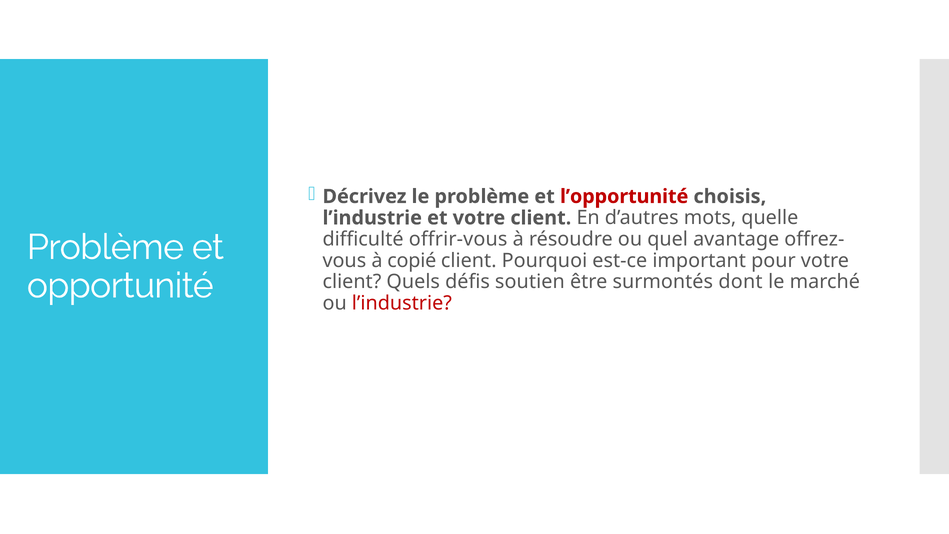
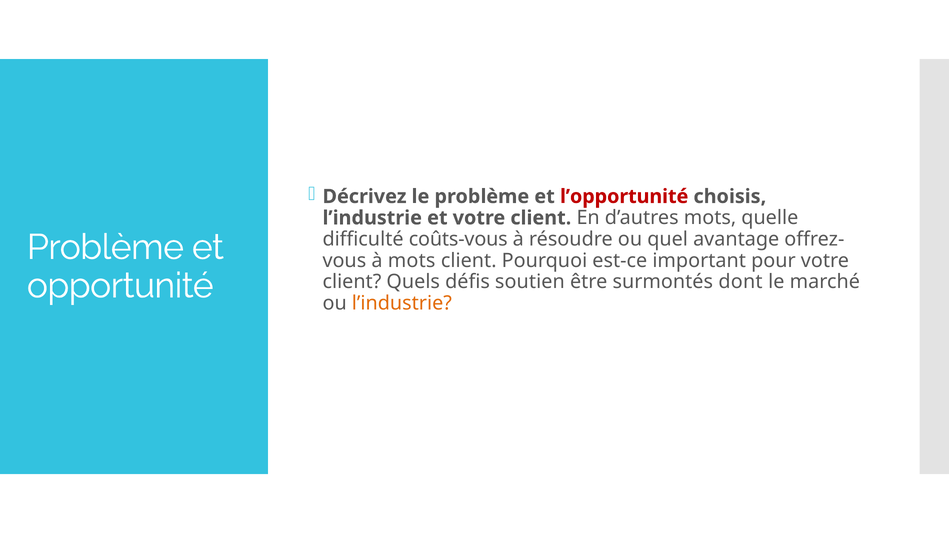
offrir-vous: offrir-vous -> coûts-vous (458, 239)
à copié: copié -> mots (412, 260)
l’industrie colour: red -> orange (402, 303)
